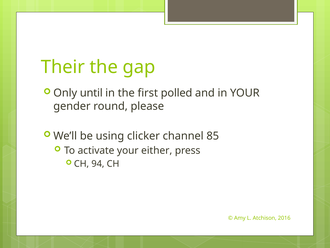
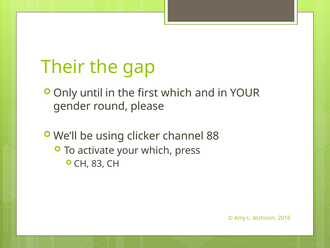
first polled: polled -> which (176, 93)
85: 85 -> 88 (213, 136)
your either: either -> which (157, 150)
94: 94 -> 83 (98, 164)
